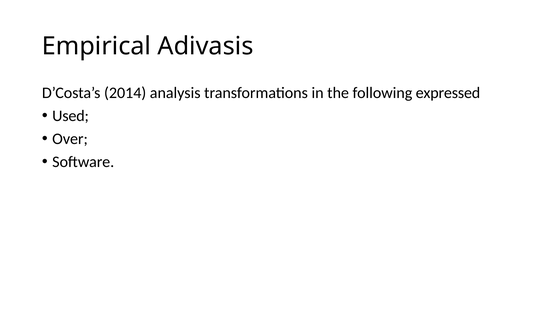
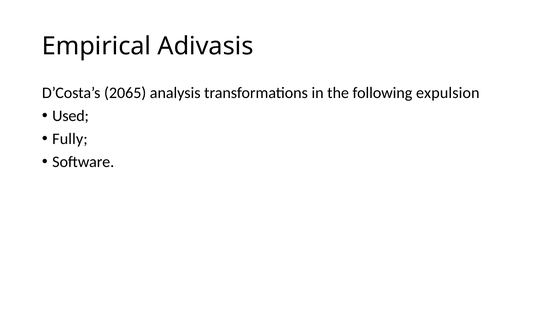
2014: 2014 -> 2065 (125, 93)
expressed: expressed -> expulsion (448, 93)
Over: Over -> Fully (70, 139)
